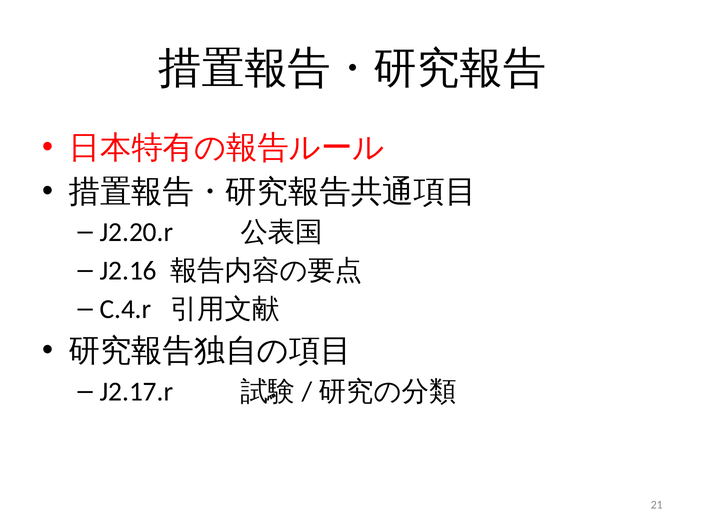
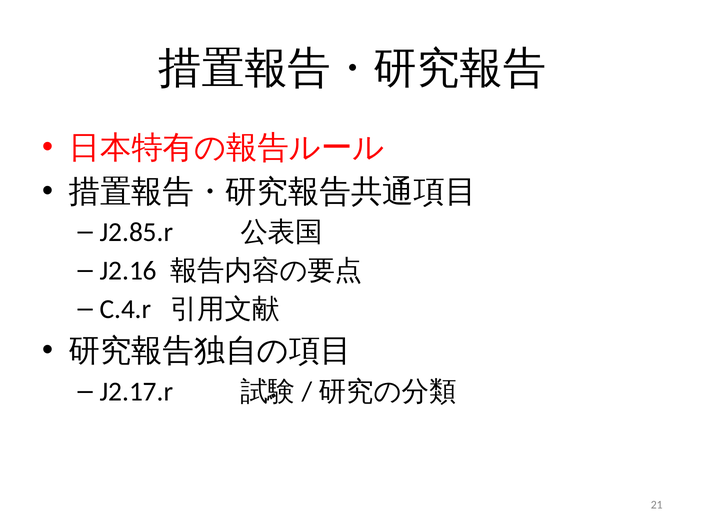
J2.20.r: J2.20.r -> J2.85.r (136, 232)
